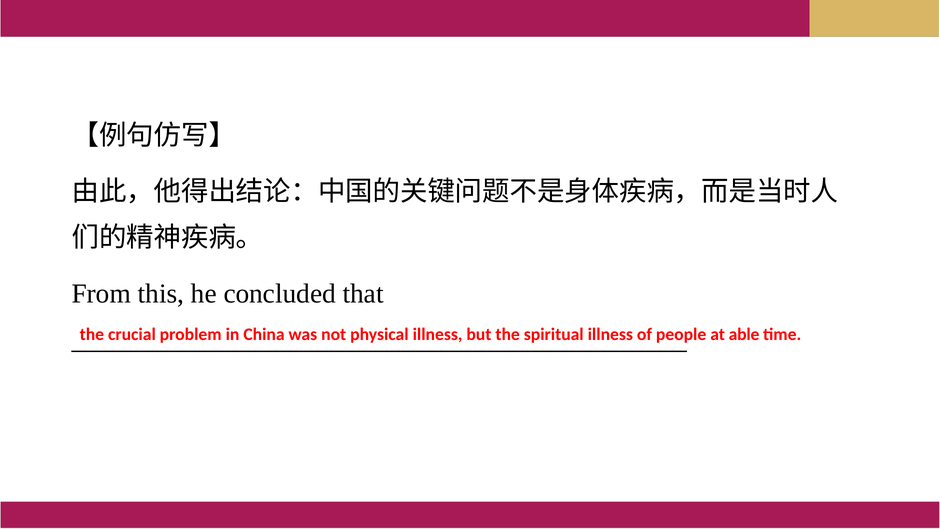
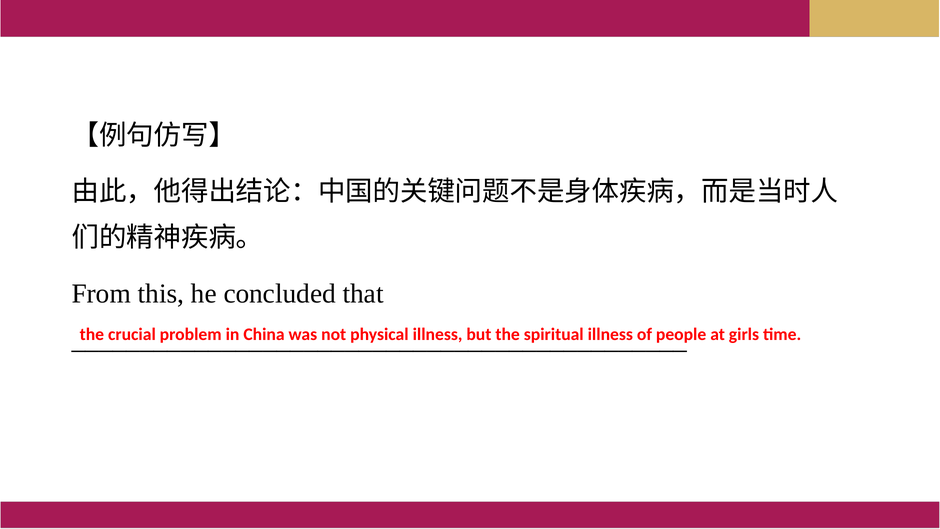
able: able -> girls (744, 334)
